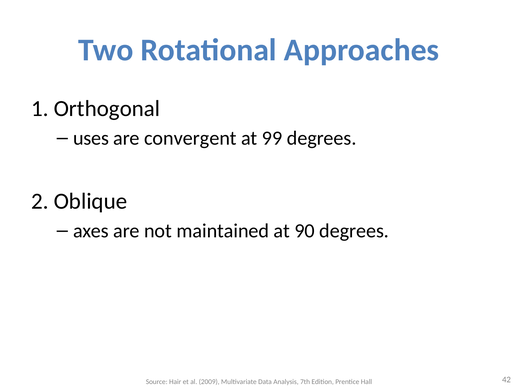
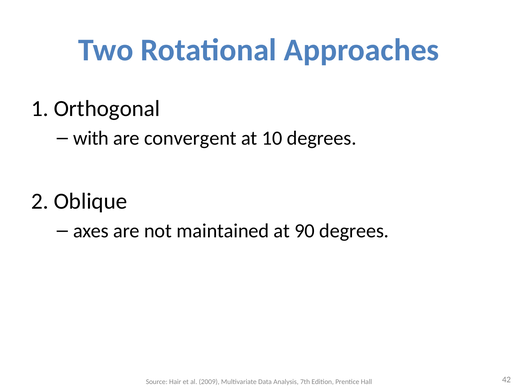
uses: uses -> with (91, 138)
99: 99 -> 10 (272, 138)
